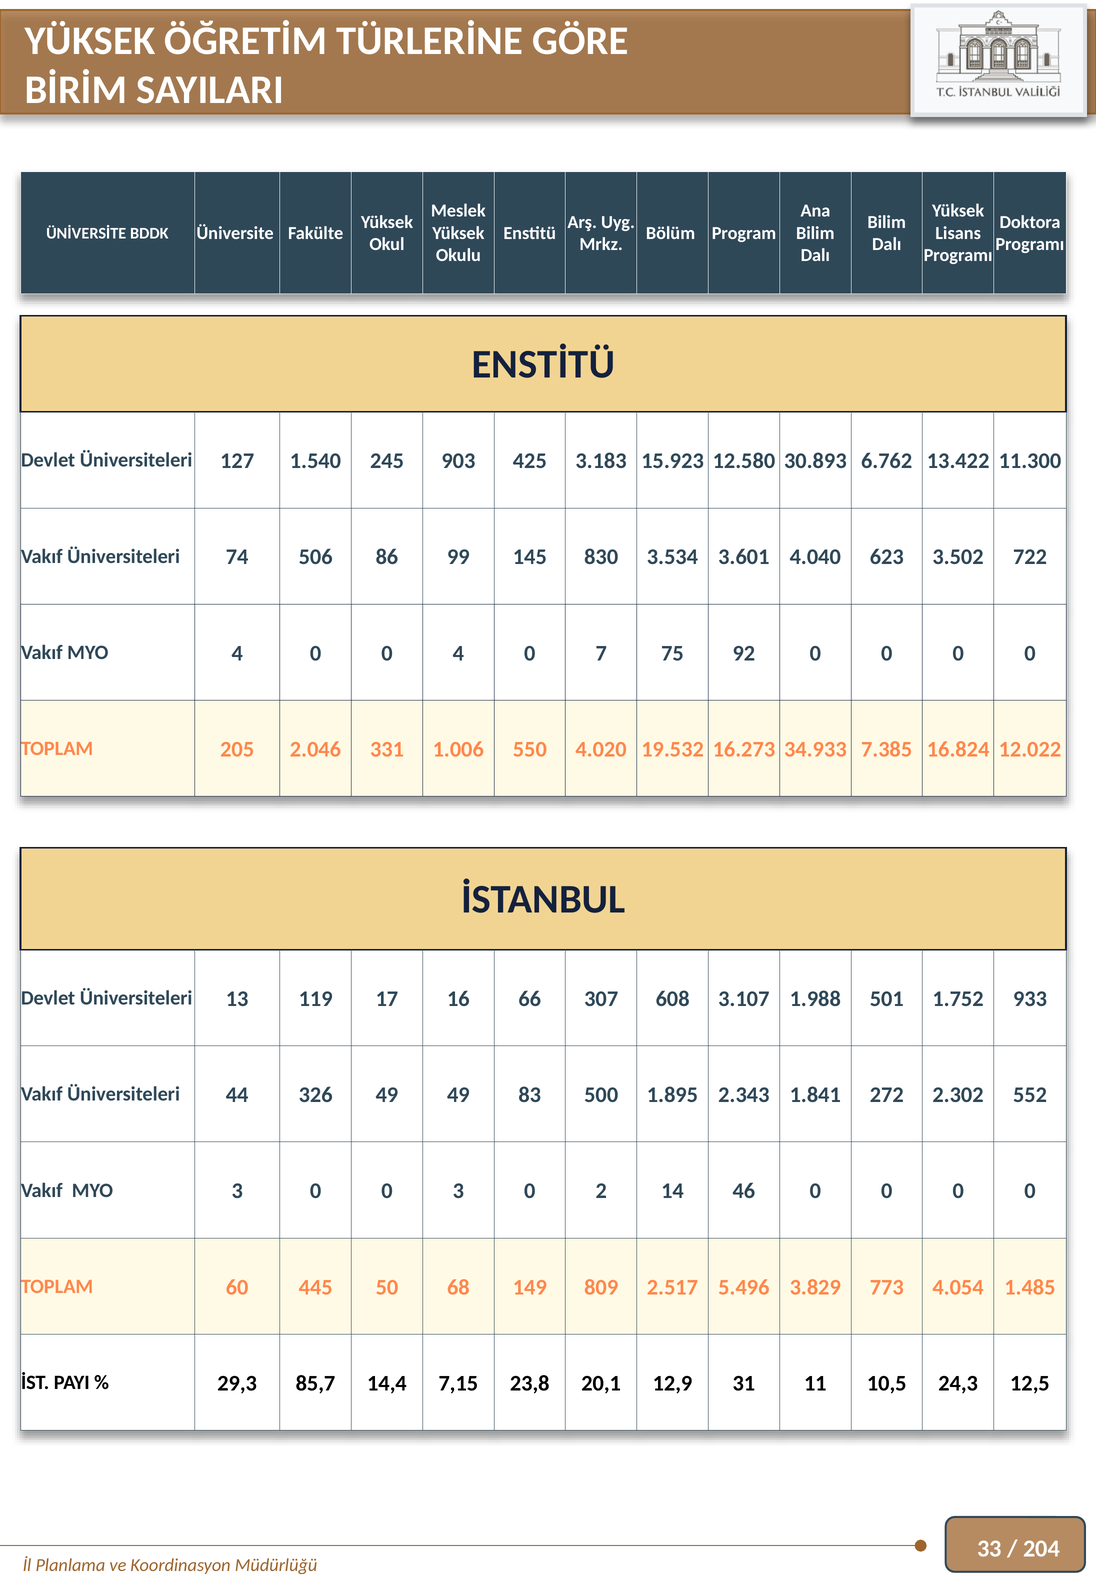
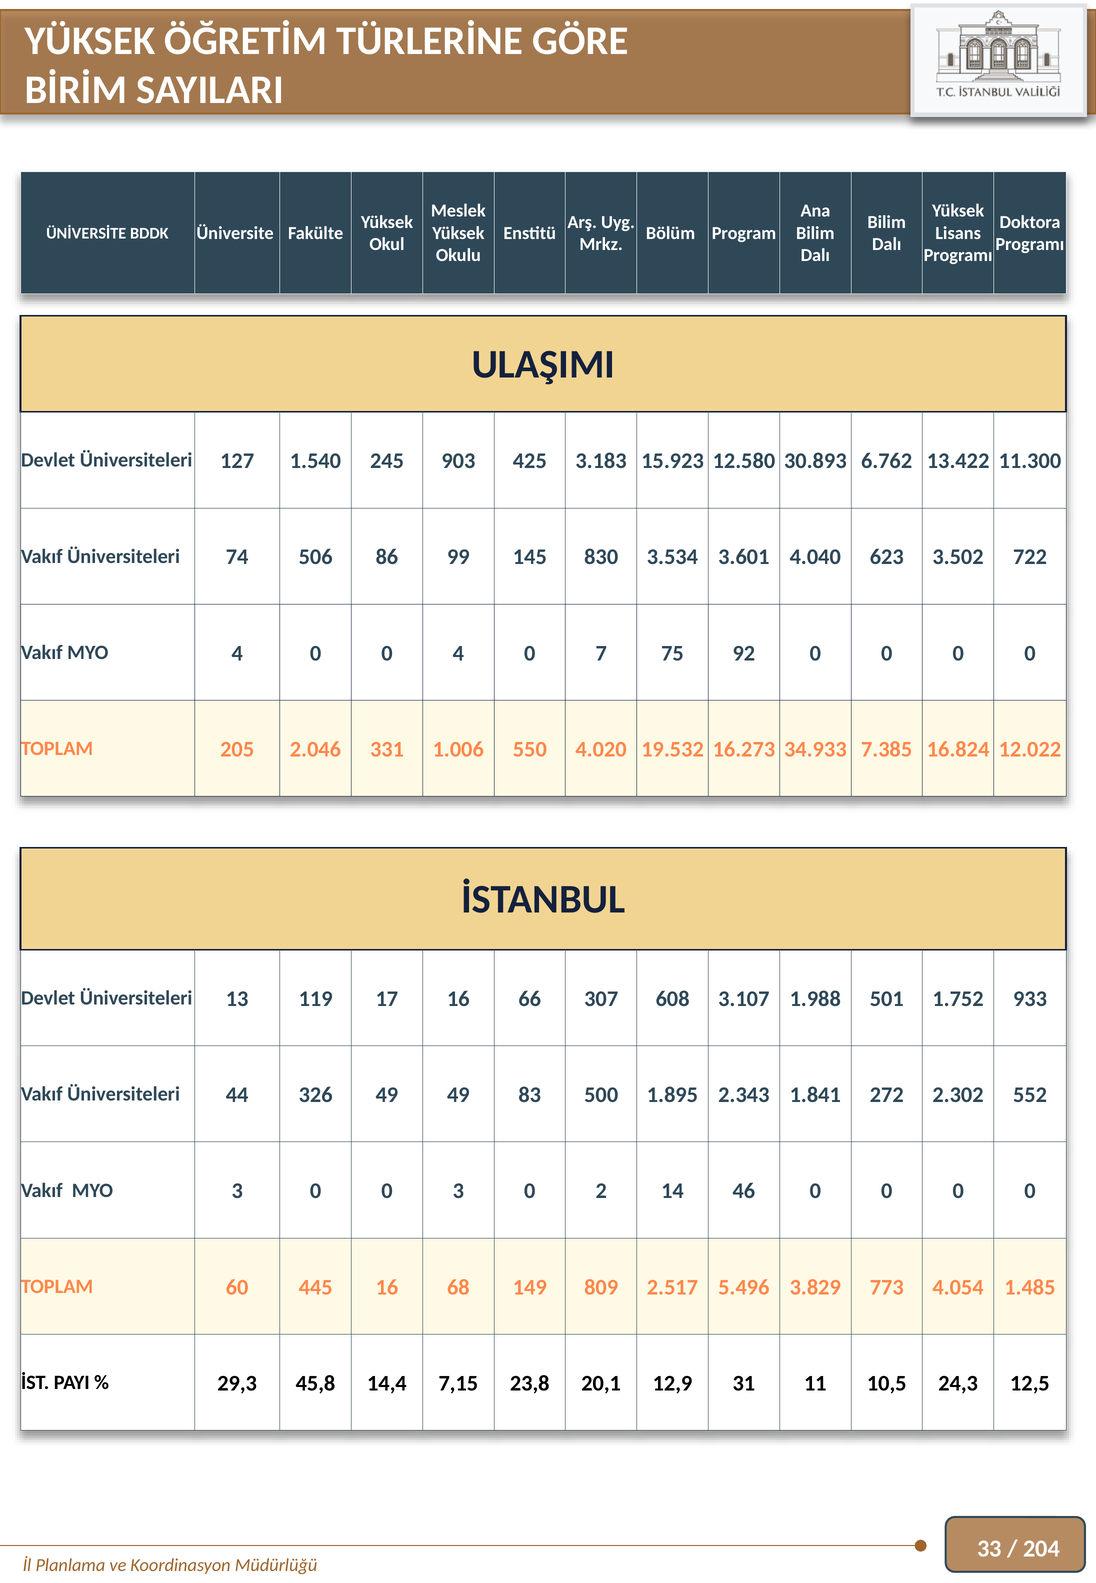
ENSTİTÜ: ENSTİTÜ -> ULAŞIMI (543, 364)
445 50: 50 -> 16 (387, 1287)
85,7: 85,7 -> 45,8 (315, 1383)
